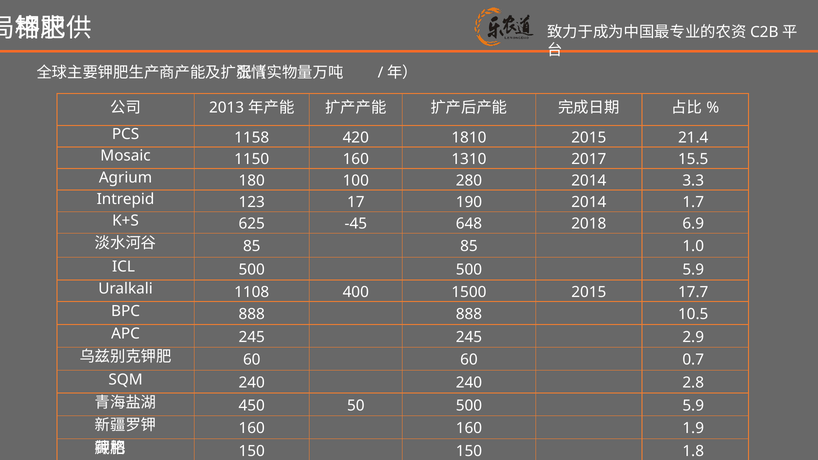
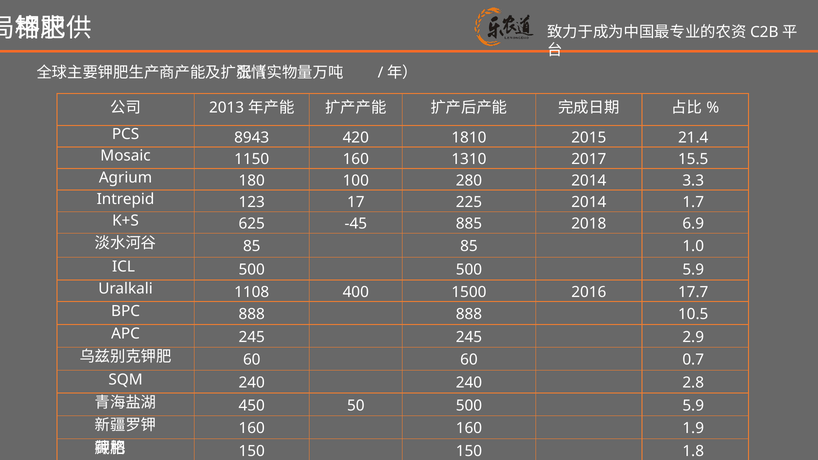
1158: 1158 -> 8943 (252, 138)
190: 190 -> 225 (469, 202)
648: 648 -> 885 (469, 224)
1500 2015: 2015 -> 2016 (589, 292)
